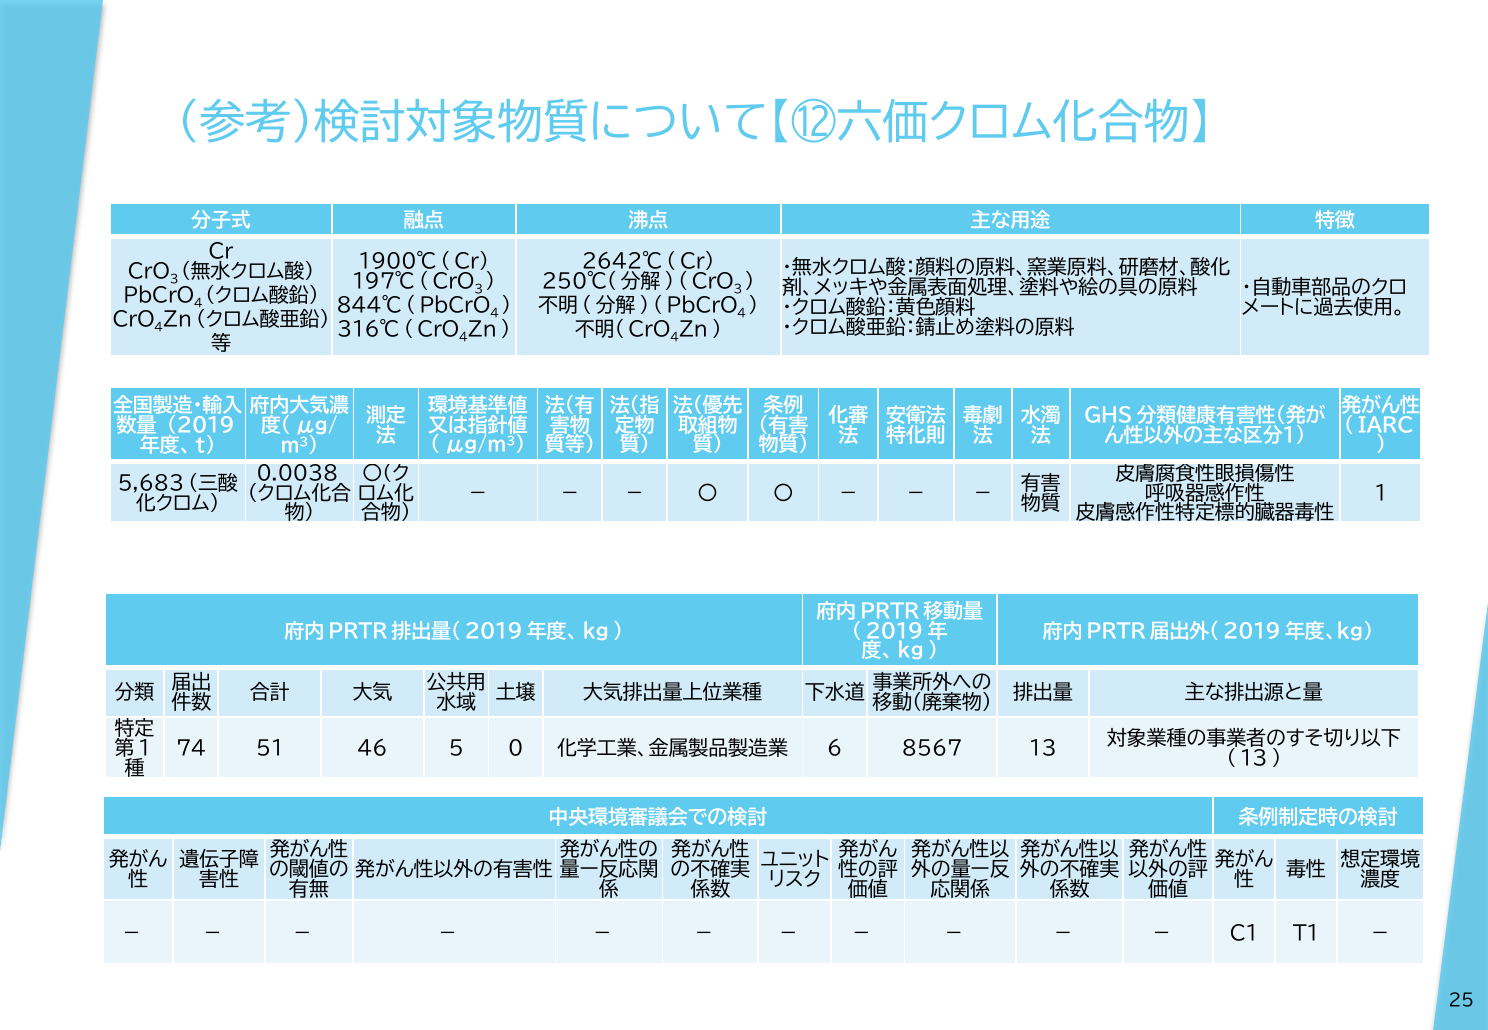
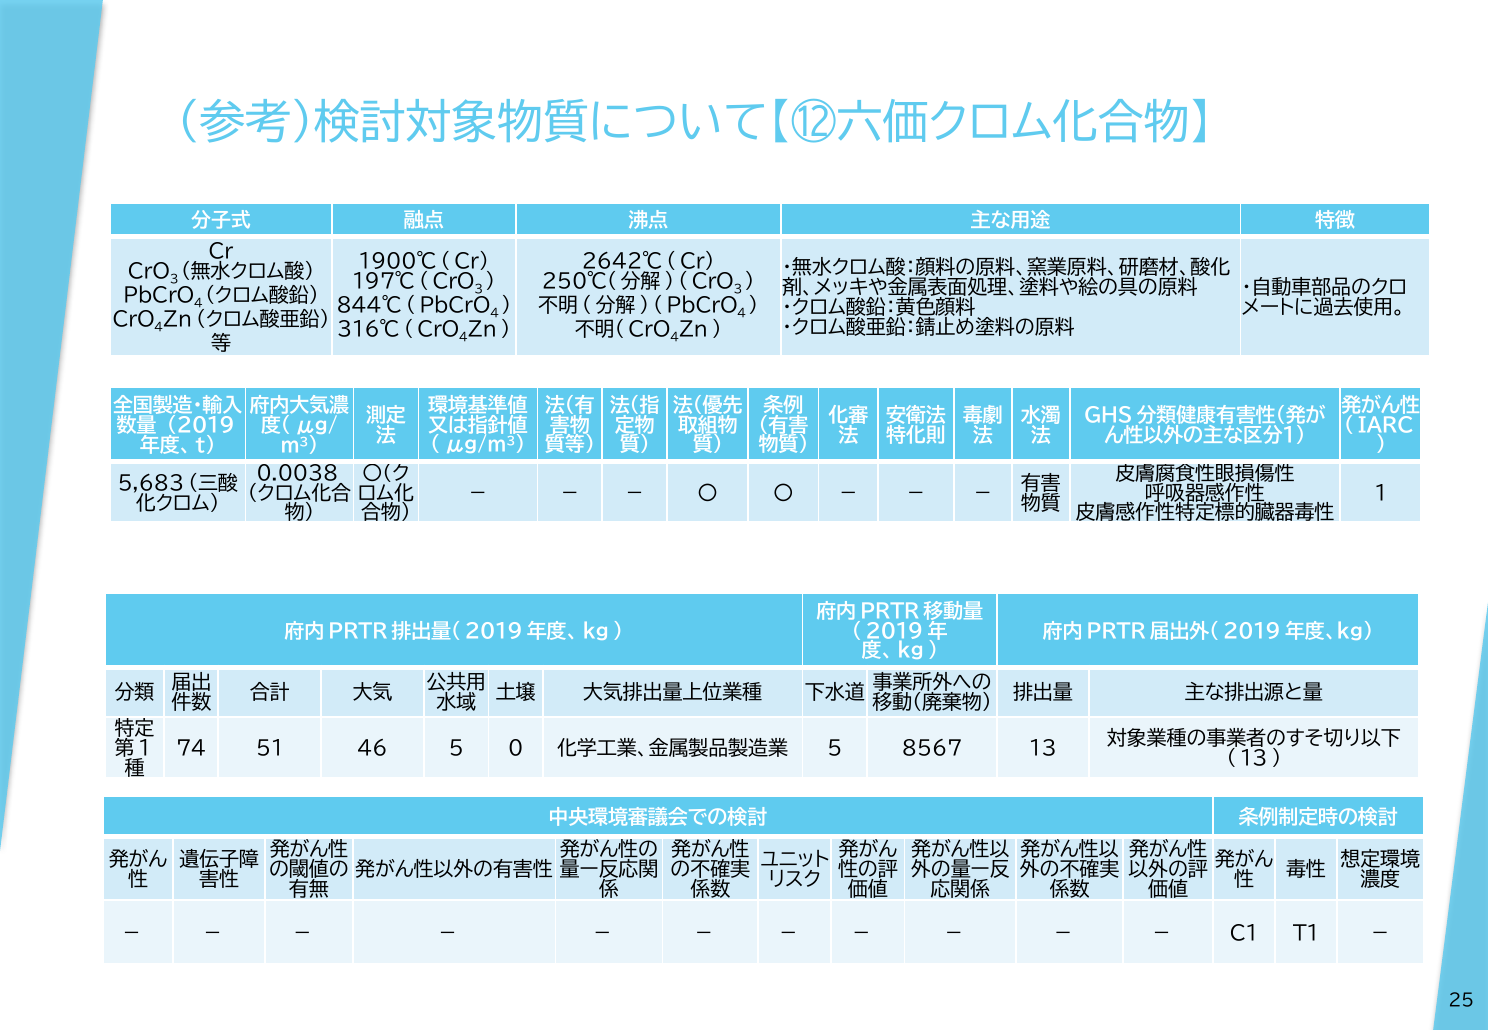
6: 6 -> 5 (835, 749)
